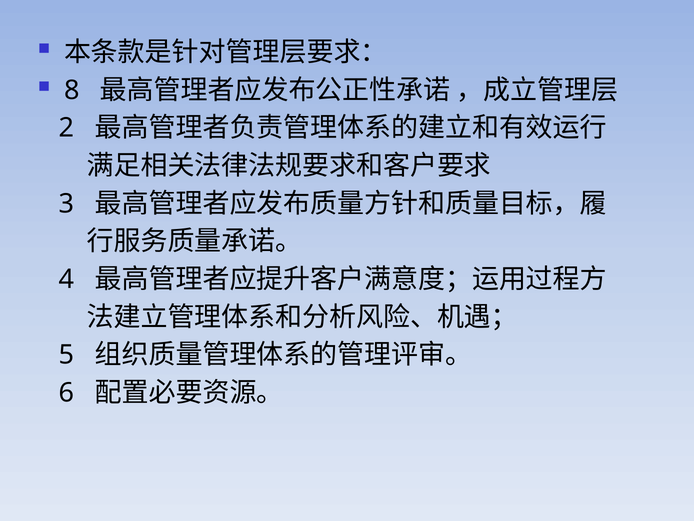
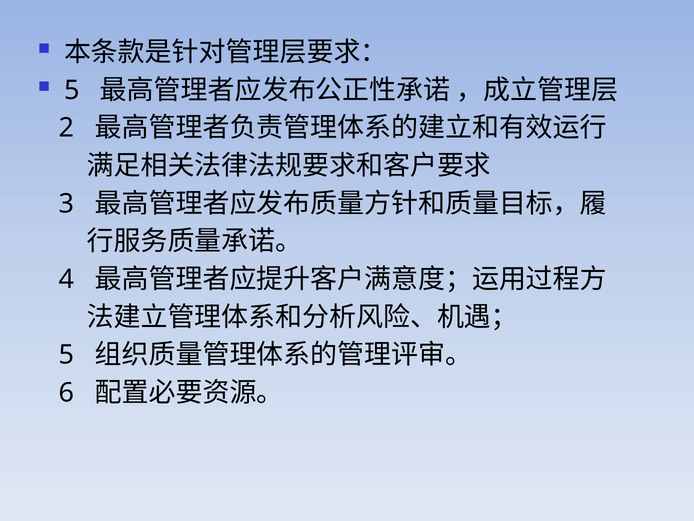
8: 8 -> 5 (72, 90)
